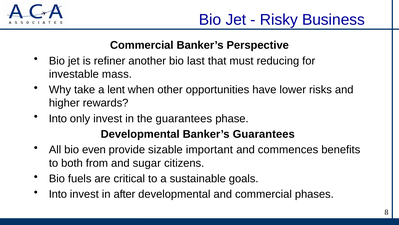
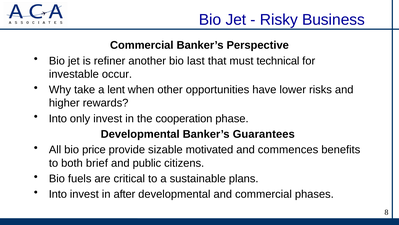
reducing: reducing -> technical (278, 61)
mass: mass -> occur (117, 74)
the guarantees: guarantees -> cooperation (184, 118)
even: even -> price (94, 149)
important: important -> motivated (209, 149)
from: from -> brief (97, 163)
sugar: sugar -> public (147, 163)
goals: goals -> plans (244, 178)
